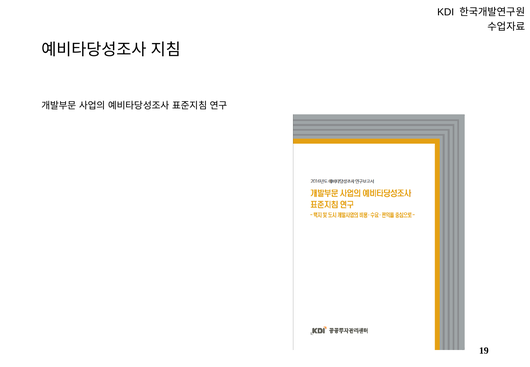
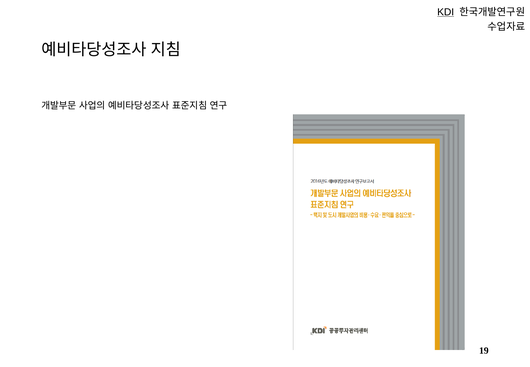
KDI underline: none -> present (446, 12)
